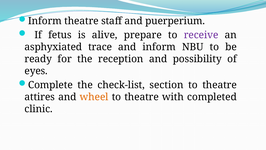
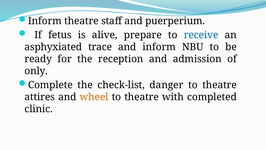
receive colour: purple -> blue (201, 35)
possibility: possibility -> admission (197, 59)
eyes: eyes -> only (36, 71)
section: section -> danger (167, 85)
